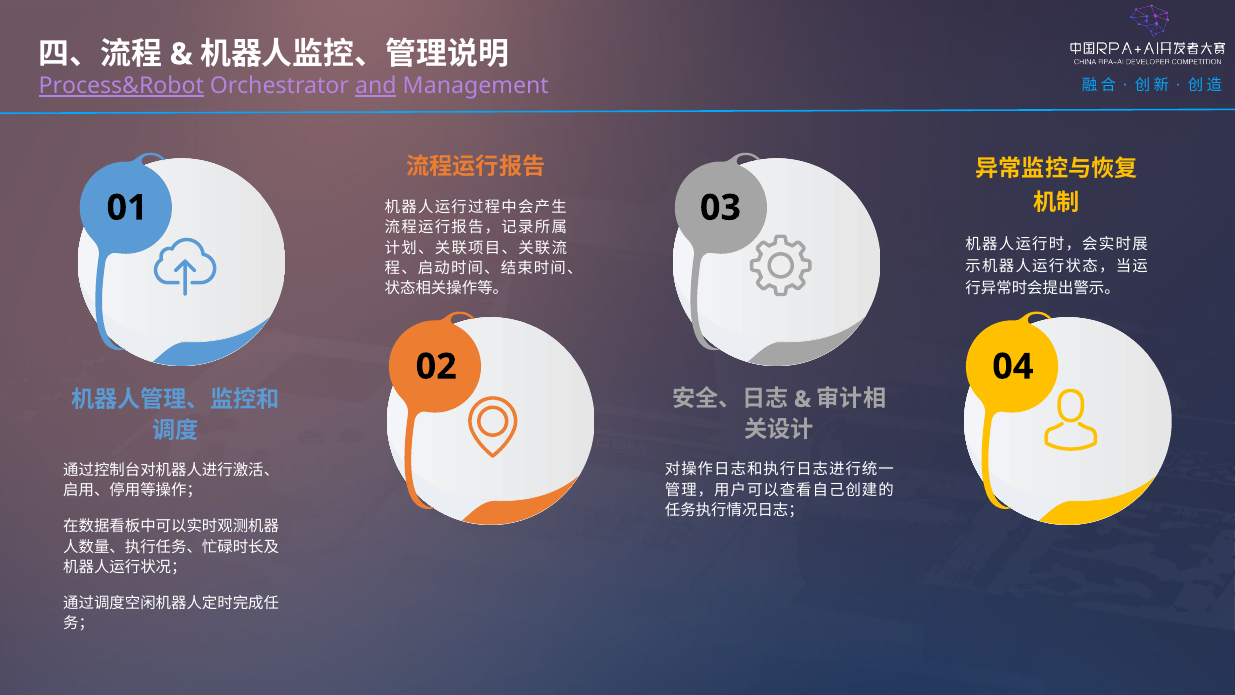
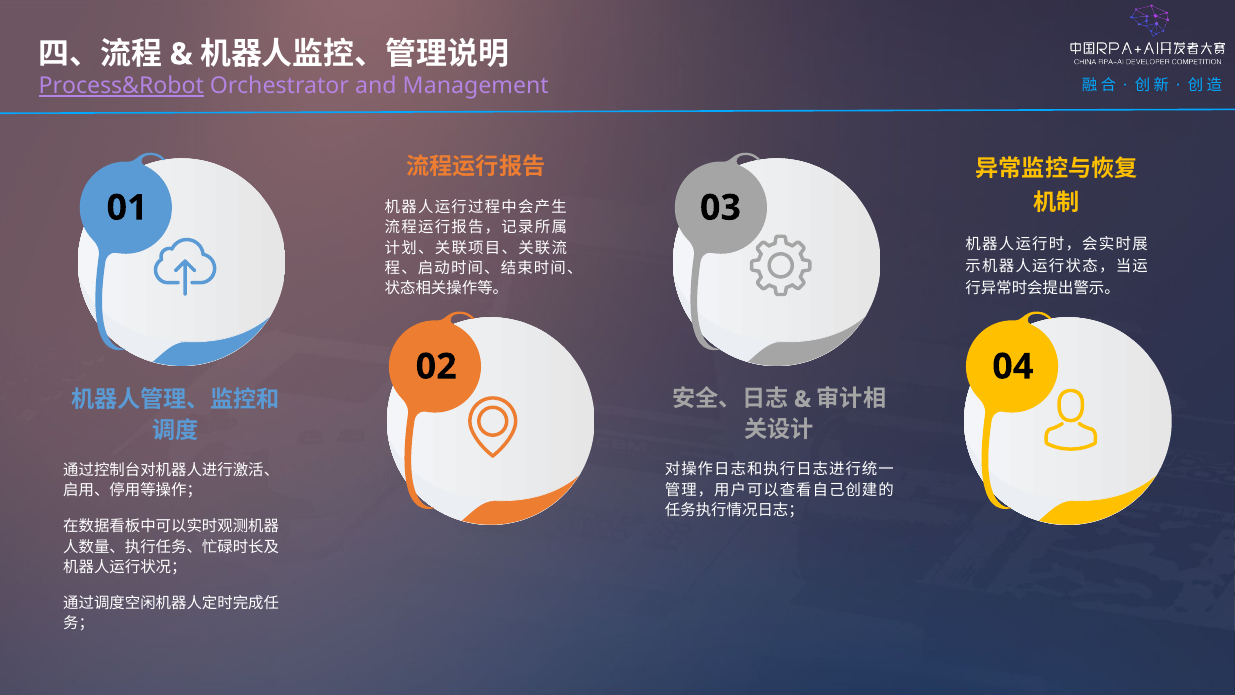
and underline: present -> none (376, 86)
